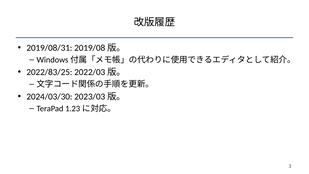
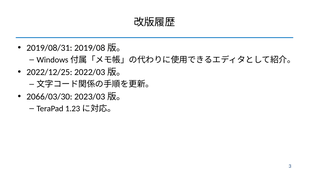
2022/83/25: 2022/83/25 -> 2022/12/25 (49, 72)
2024/03/30: 2024/03/30 -> 2066/03/30 (49, 96)
